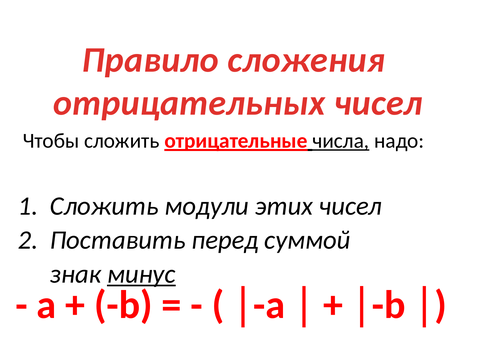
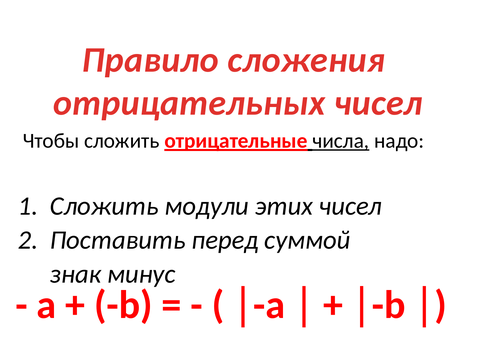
минус underline: present -> none (141, 274)
